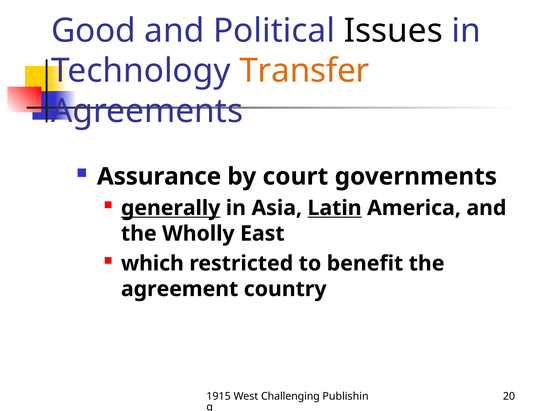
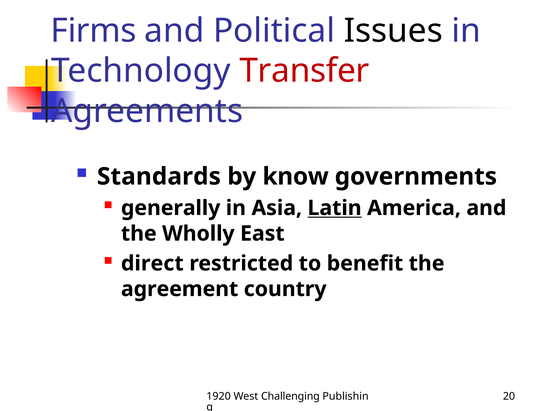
Good: Good -> Firms (94, 31)
Transfer colour: orange -> red (304, 71)
Assurance: Assurance -> Standards (159, 177)
court: court -> know (296, 177)
generally underline: present -> none (171, 208)
which: which -> direct (152, 263)
1915: 1915 -> 1920 (219, 396)
